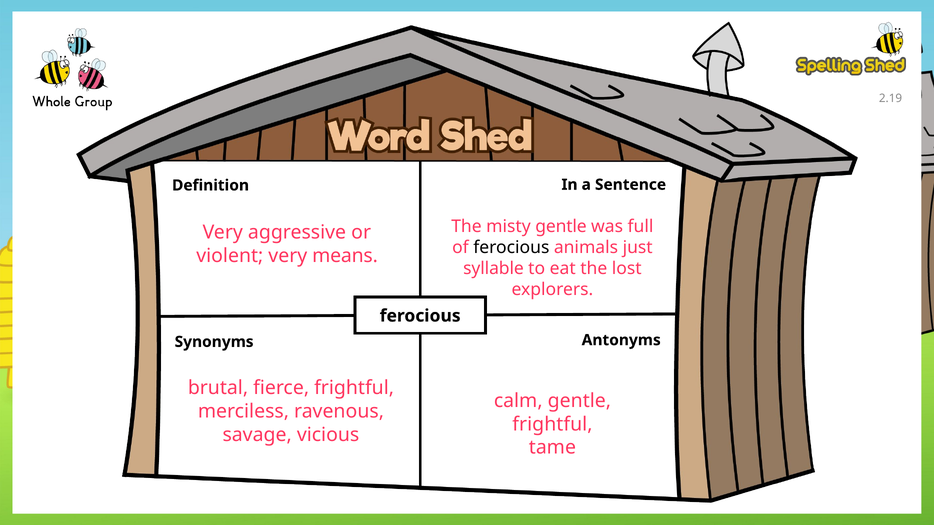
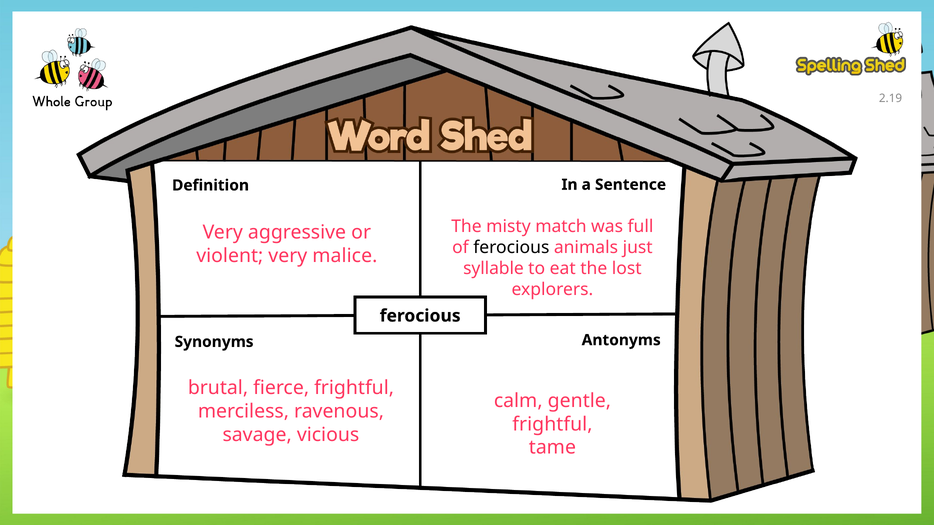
misty gentle: gentle -> match (561, 227)
means: means -> malice (345, 256)
